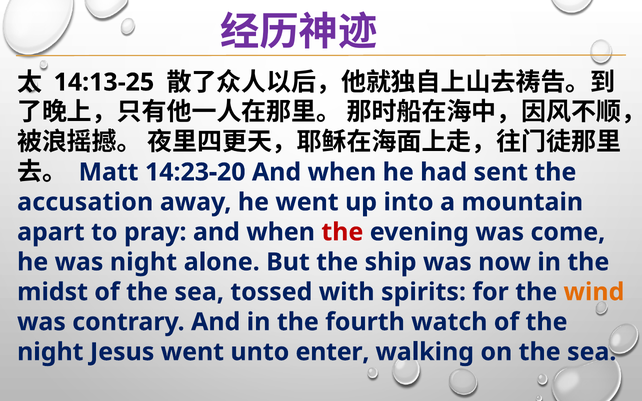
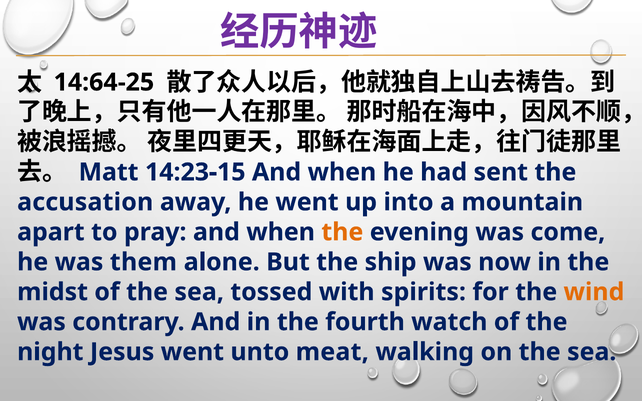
14:13-25: 14:13-25 -> 14:64-25 (104, 82)
14:23-20: 14:23-20 -> 14:23-15 (195, 172)
the colour: red -> orange (342, 232)
was night: night -> them (143, 262)
enter: enter -> meat (332, 352)
